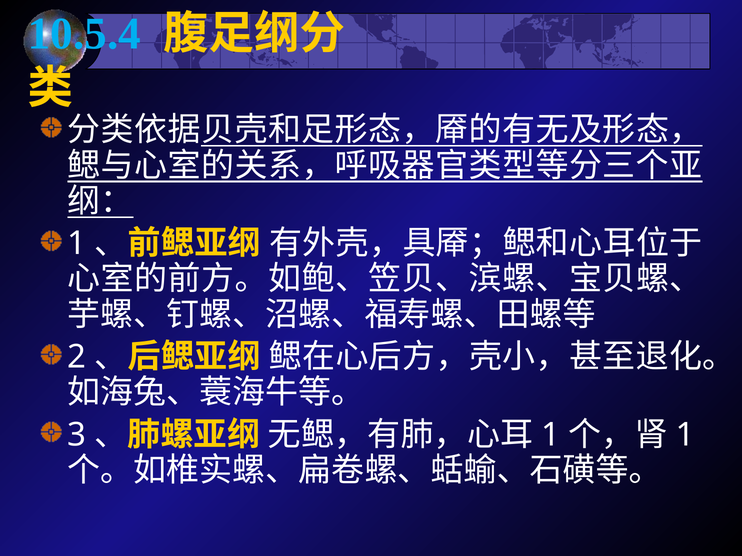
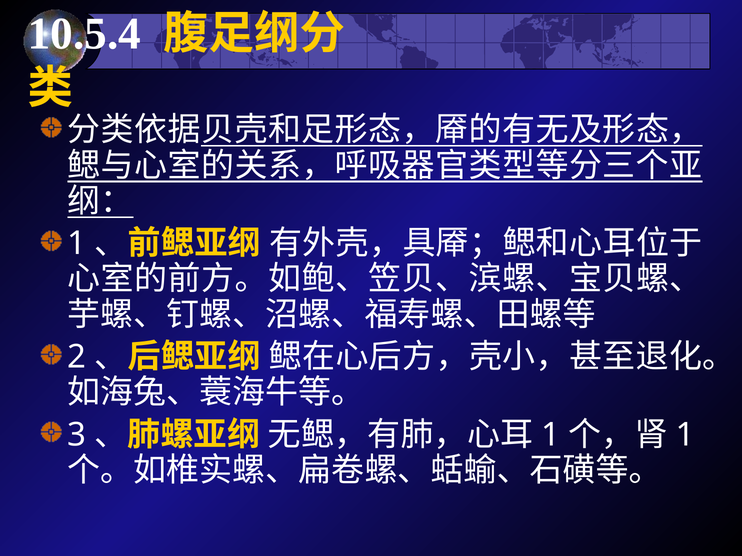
10.5.4 colour: light blue -> white (84, 34)
